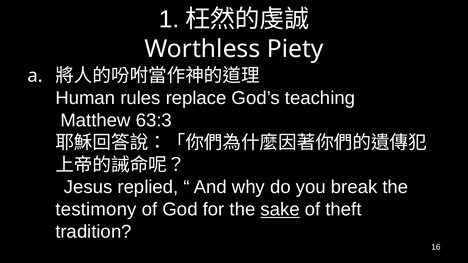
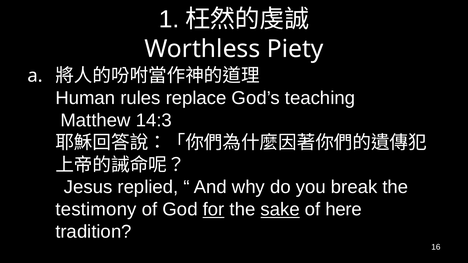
63:3: 63:3 -> 14:3 (154, 120)
for underline: none -> present (214, 210)
theft: theft -> here (344, 210)
